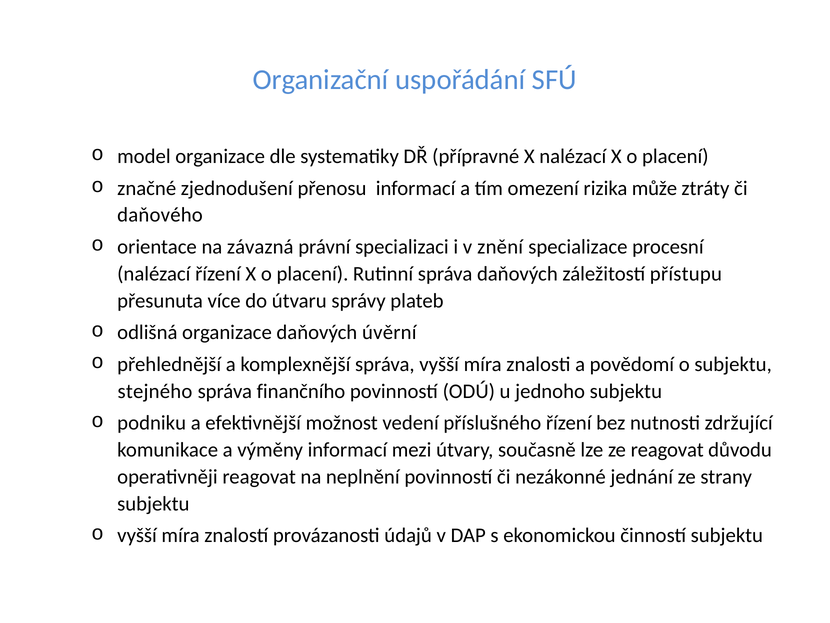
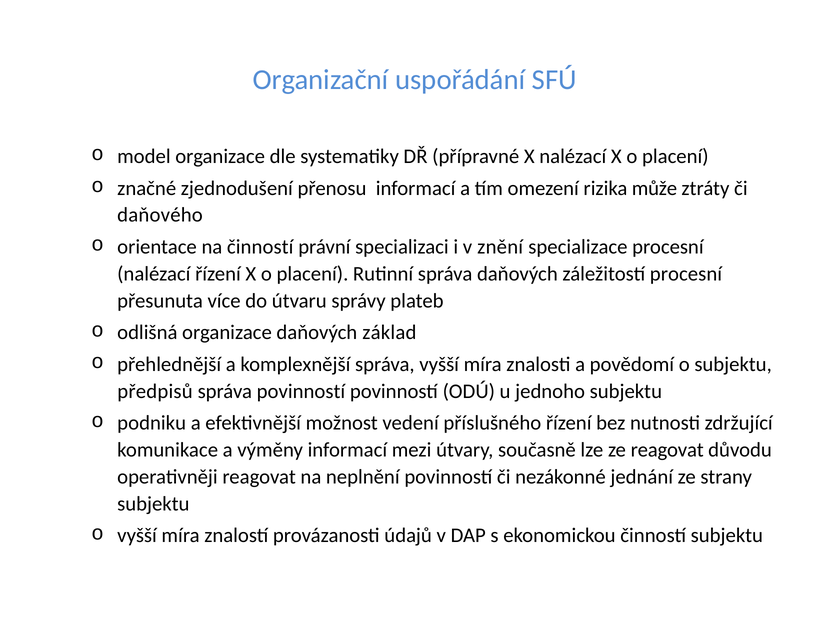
na závazná: závazná -> činností (260, 247)
záležitostí přístupu: přístupu -> procesní (686, 274)
úvěrní: úvěrní -> základ (389, 332)
stejného: stejného -> předpisů (155, 391)
správa finančního: finančního -> povinností (301, 391)
